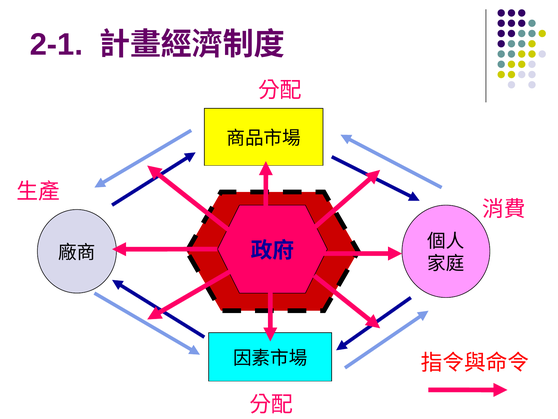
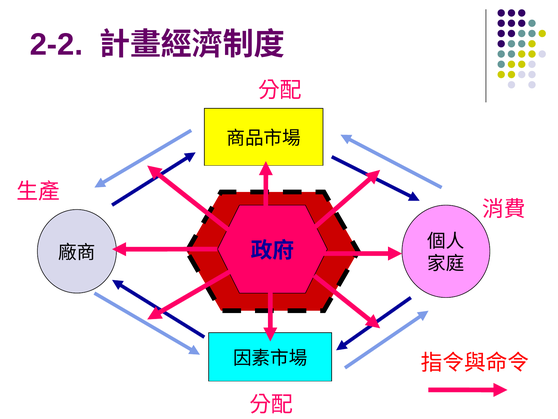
2-1: 2-1 -> 2-2 (56, 45)
